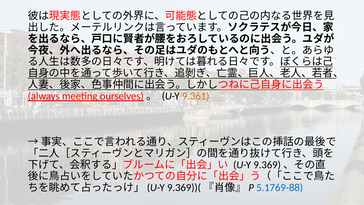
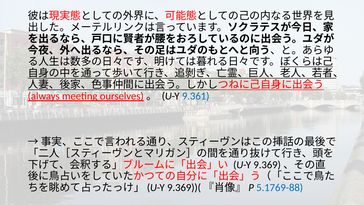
9.361 colour: orange -> blue (196, 96)
